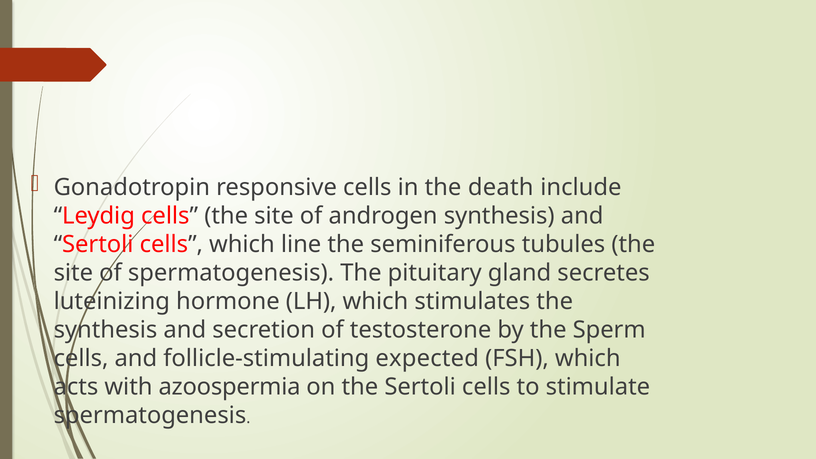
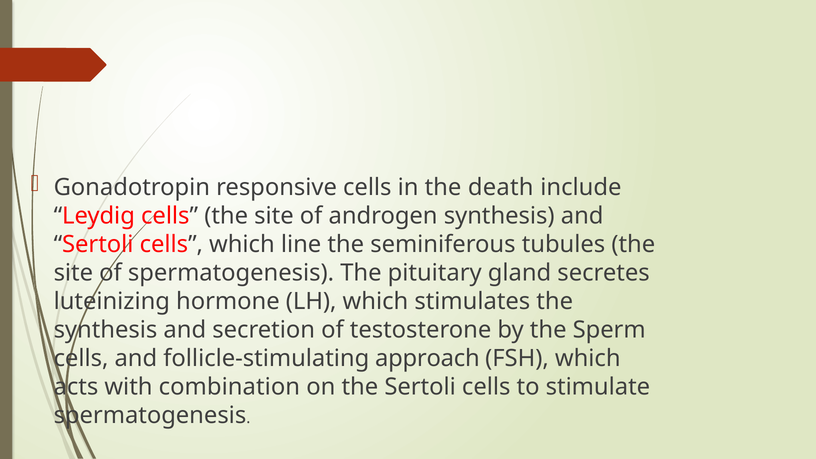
expected: expected -> approach (427, 358)
azoospermia: azoospermia -> combination (229, 387)
